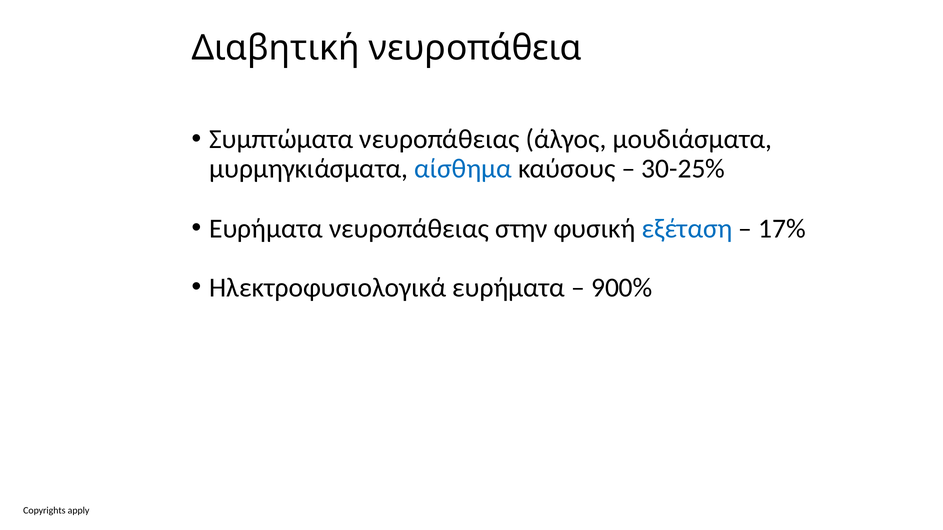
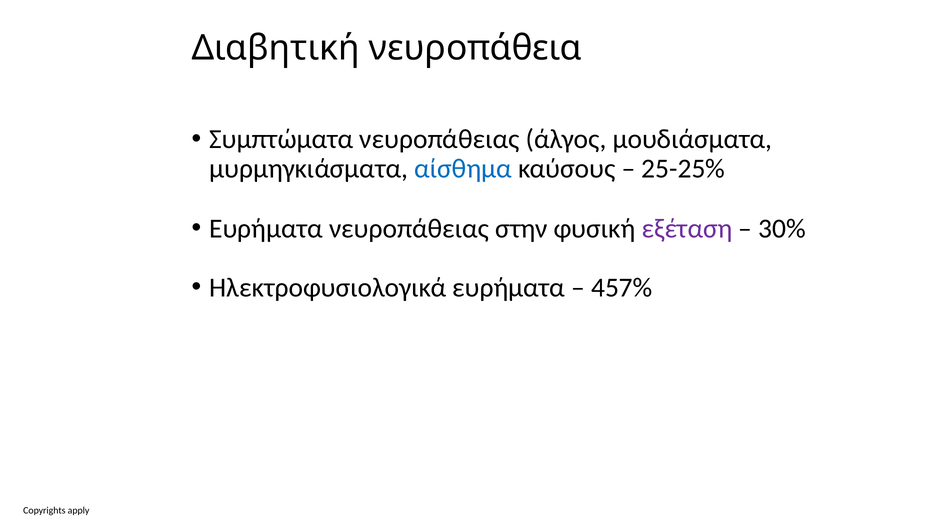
30-25%: 30-25% -> 25-25% (683, 169)
εξέταση colour: blue -> purple (687, 229)
17%: 17% -> 30% (782, 229)
900%: 900% -> 457% (622, 288)
